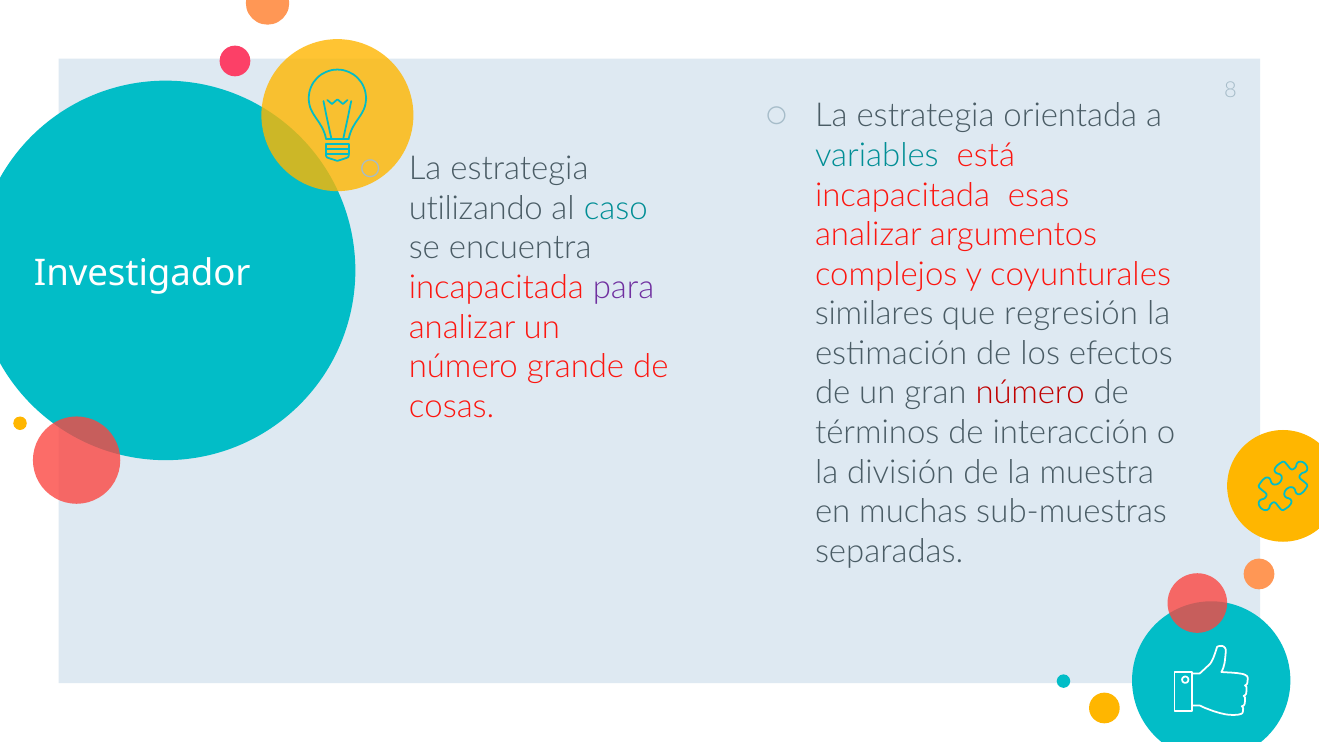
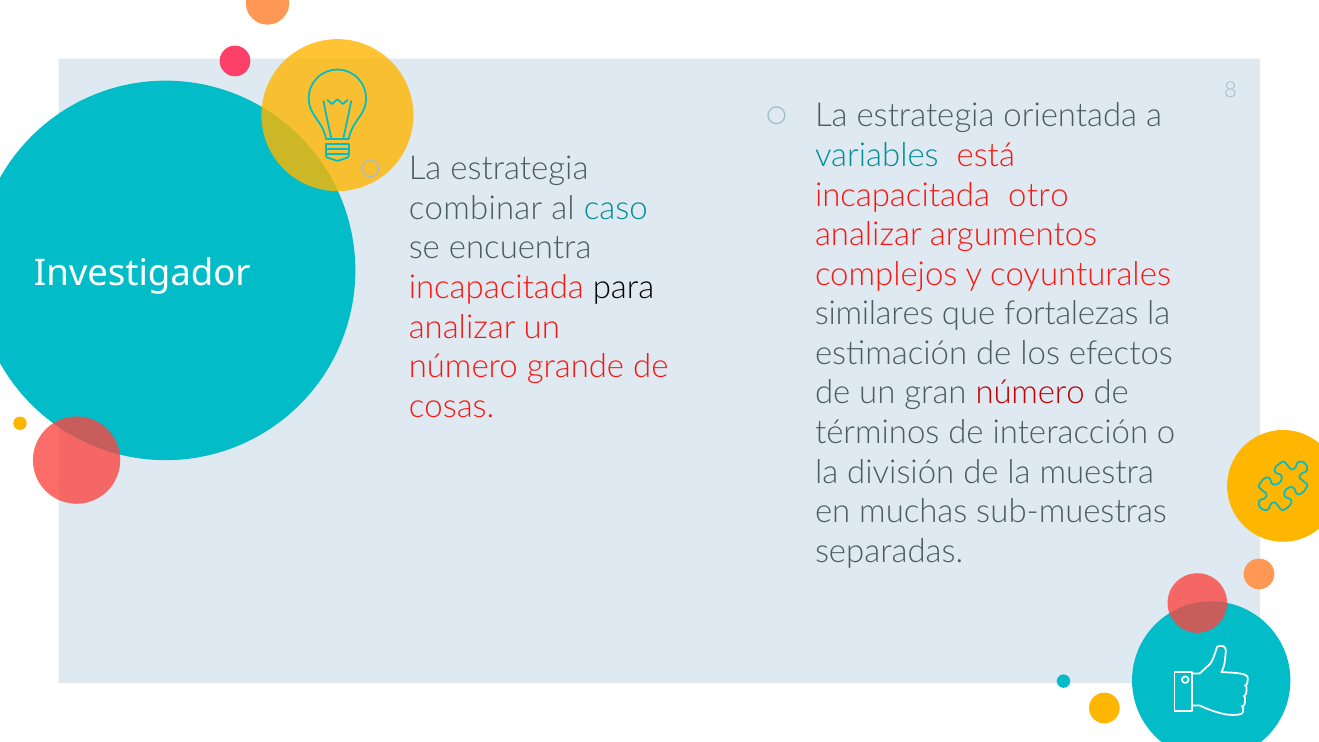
esas: esas -> otro (1038, 195)
utilizando: utilizando -> combinar (476, 209)
para colour: purple -> black (624, 288)
regresión: regresión -> fortalezas (1071, 314)
